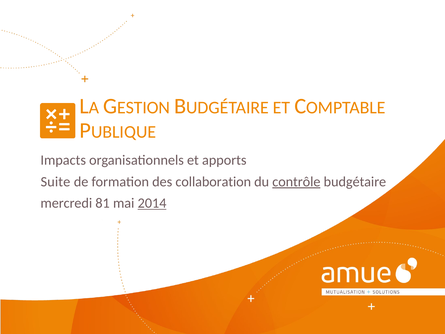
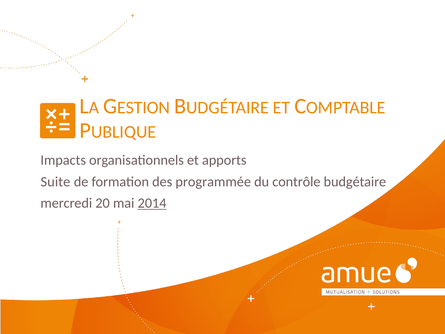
collaboration: collaboration -> programmée (213, 182)
contrôle underline: present -> none (296, 182)
81: 81 -> 20 (103, 203)
